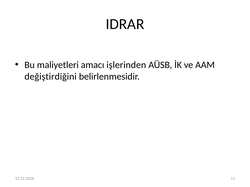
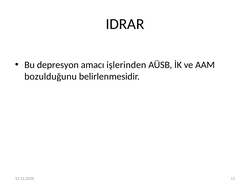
maliyetleri: maliyetleri -> depresyon (58, 65)
değiştirdiğini: değiştirdiğini -> bozulduğunu (51, 77)
